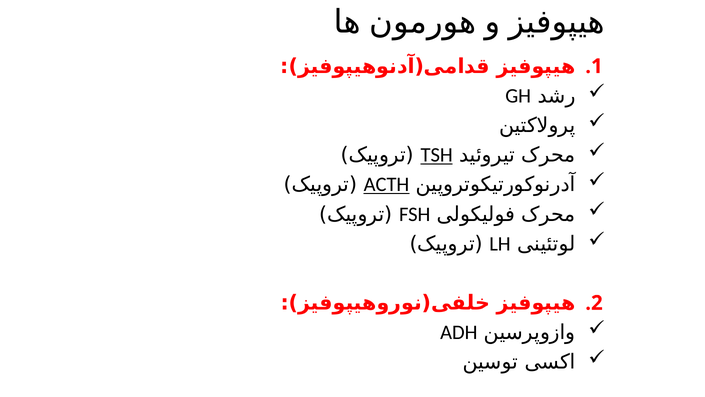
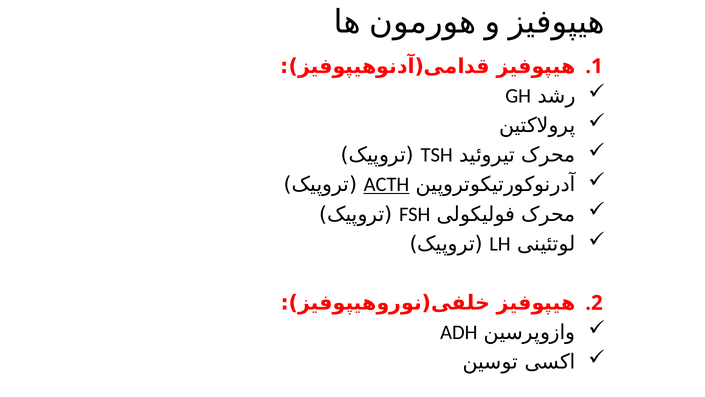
TSH underline: present -> none (437, 155)
